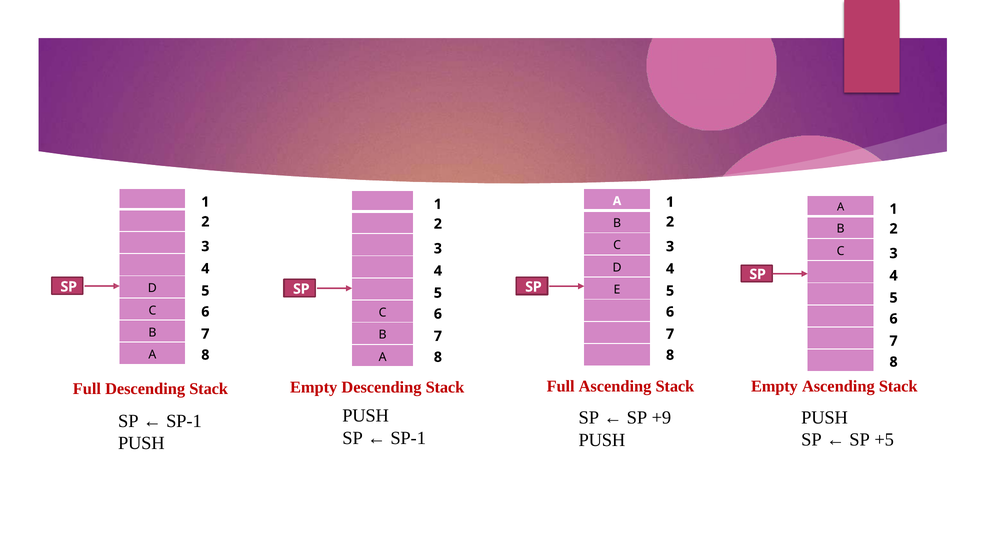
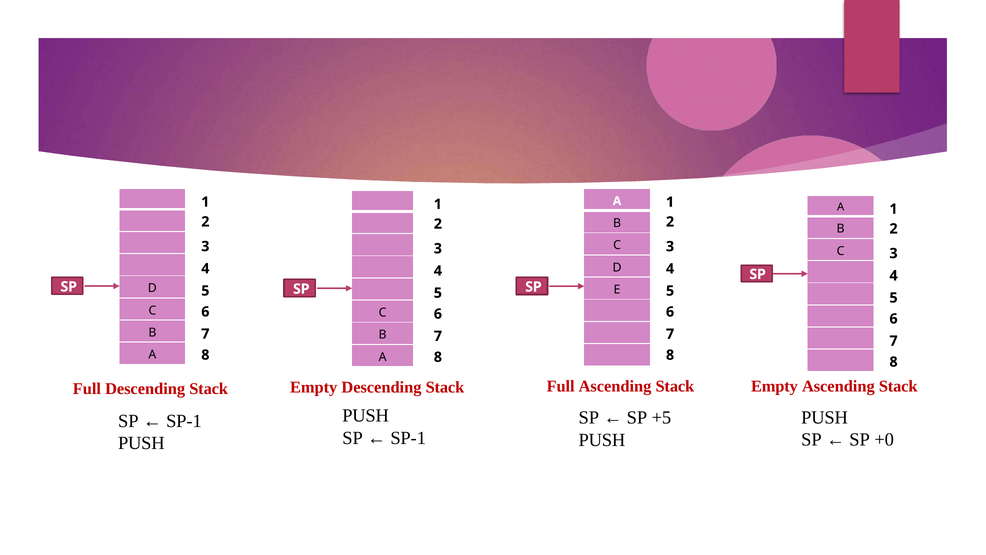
+9: +9 -> +5 (661, 417)
+5: +5 -> +0 (884, 439)
